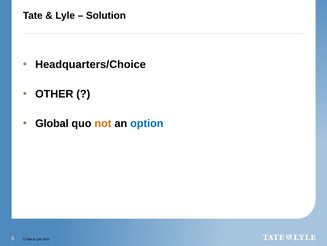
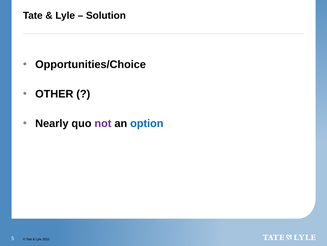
Headquarters/Choice: Headquarters/Choice -> Opportunities/Choice (91, 64)
Global: Global -> Nearly (52, 123)
not colour: orange -> purple (103, 123)
